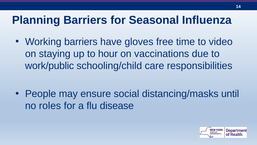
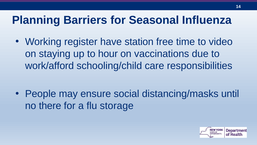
Working barriers: barriers -> register (81, 42)
gloves: gloves -> station (139, 42)
work/public: work/public -> work/afford (49, 66)
roles: roles -> there (50, 106)
disease: disease -> storage (117, 106)
